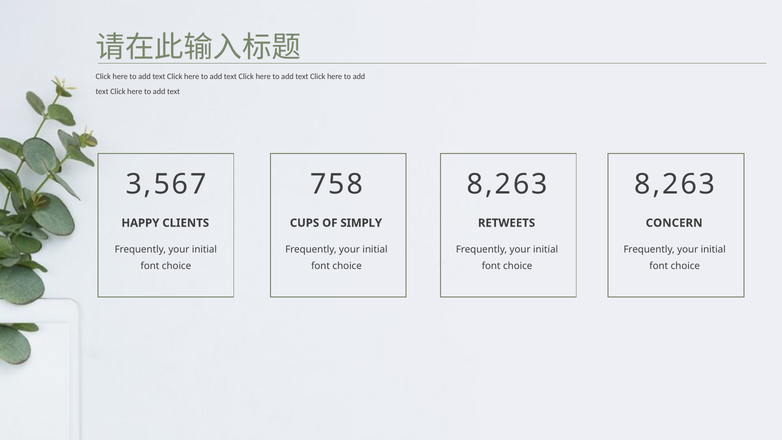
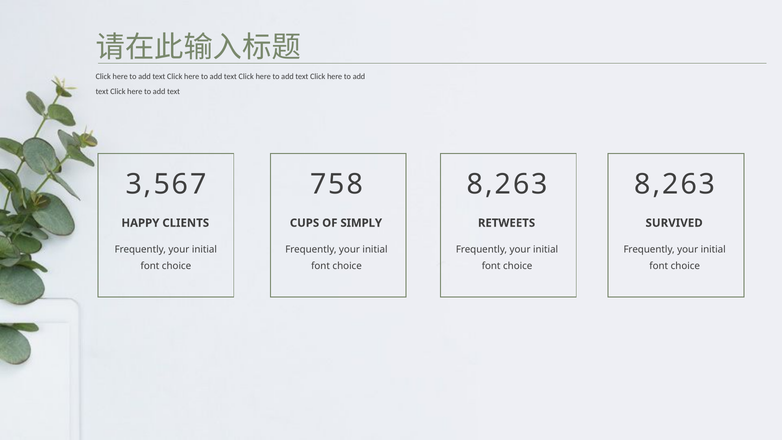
CONCERN: CONCERN -> SURVIVED (674, 223)
